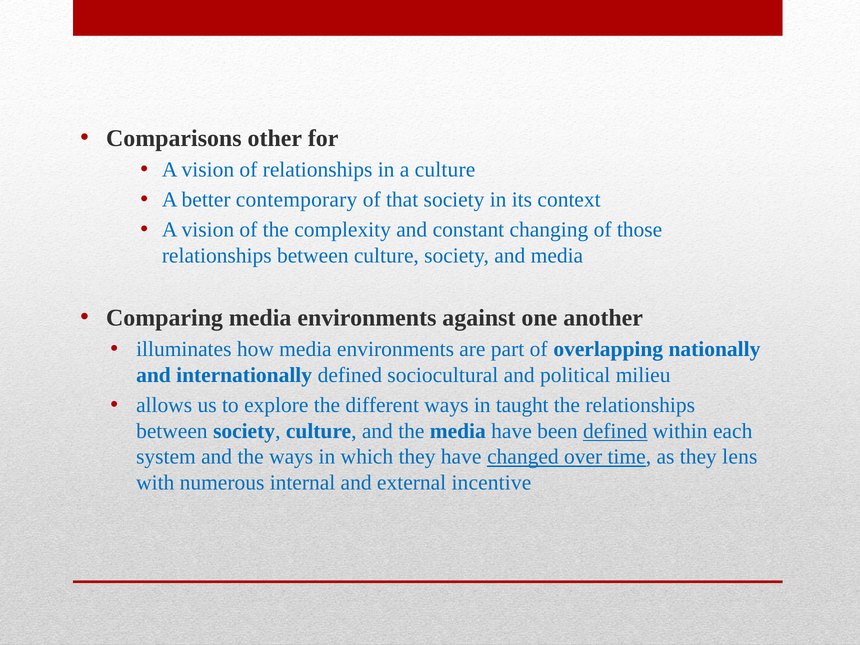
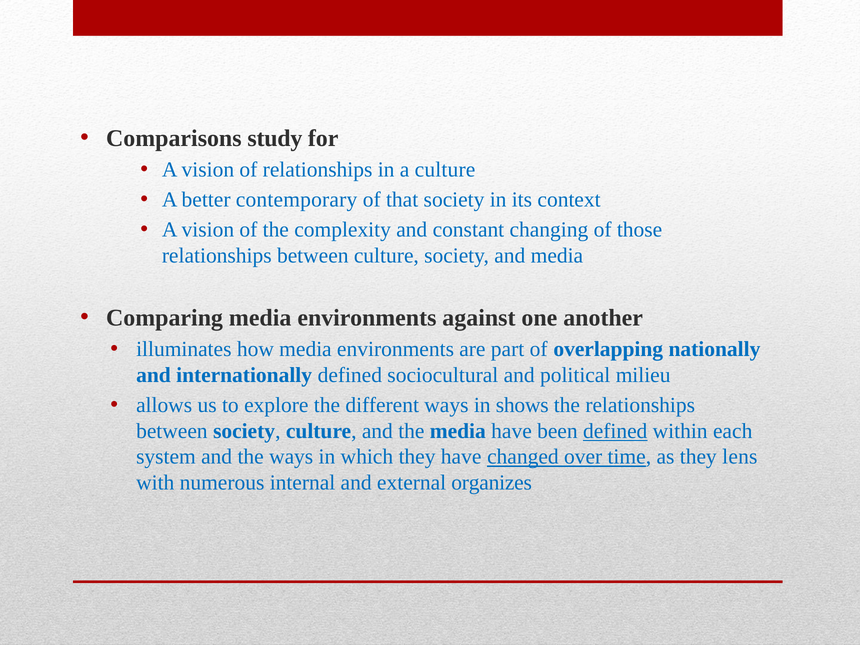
other: other -> study (275, 138)
taught: taught -> shows (522, 405)
incentive: incentive -> organizes (492, 483)
